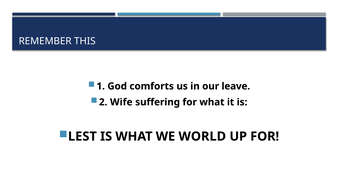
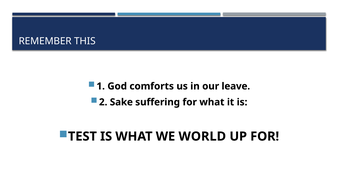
Wife: Wife -> Sake (121, 102)
LEST: LEST -> TEST (82, 136)
